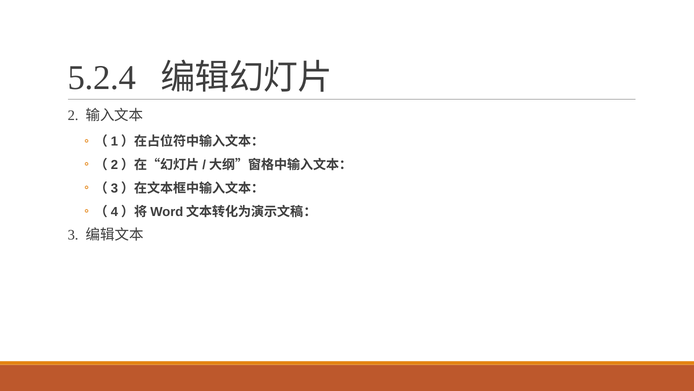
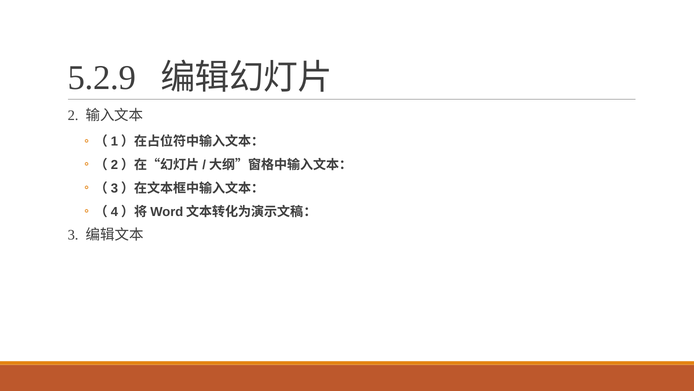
5.2.4: 5.2.4 -> 5.2.9 (102, 78)
